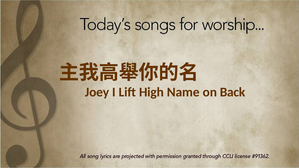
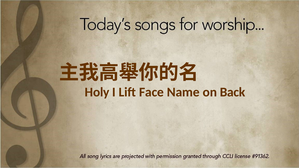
Joey: Joey -> Holy (97, 92)
High: High -> Face (151, 92)
